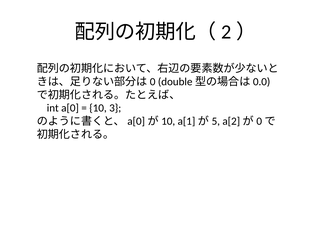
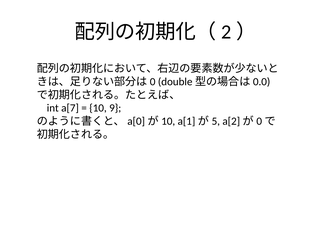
a[0: a[0 -> a[7 (70, 108)
3: 3 -> 9 (115, 108)
